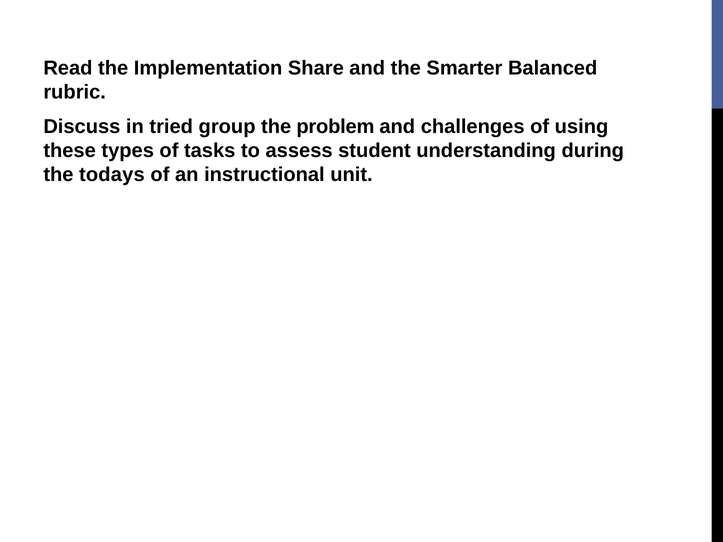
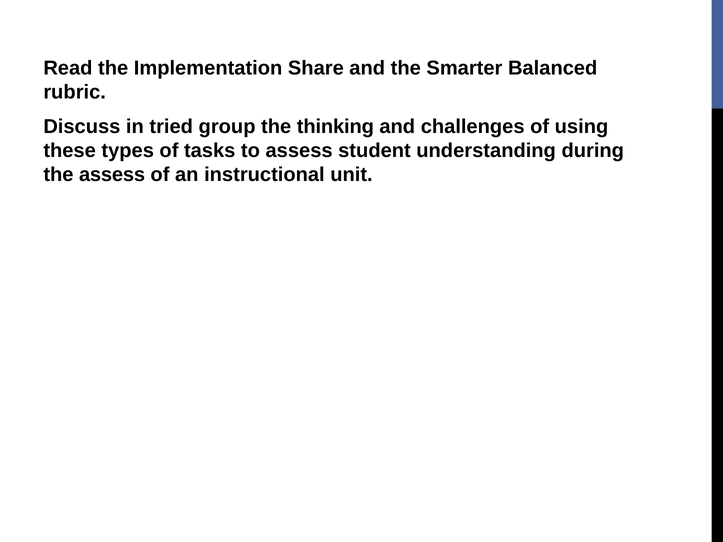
problem: problem -> thinking (335, 127)
the todays: todays -> assess (112, 175)
